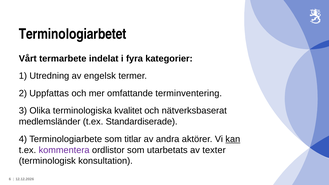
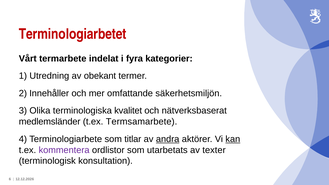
Terminologiarbetet colour: black -> red (73, 34)
engelsk: engelsk -> obekant (100, 76)
Uppfattas: Uppfattas -> Innehåller (49, 93)
terminventering: terminventering -> säkerhetsmiljön (189, 93)
Standardiserade: Standardiserade -> Termsamarbete (142, 122)
andra underline: none -> present (168, 139)
